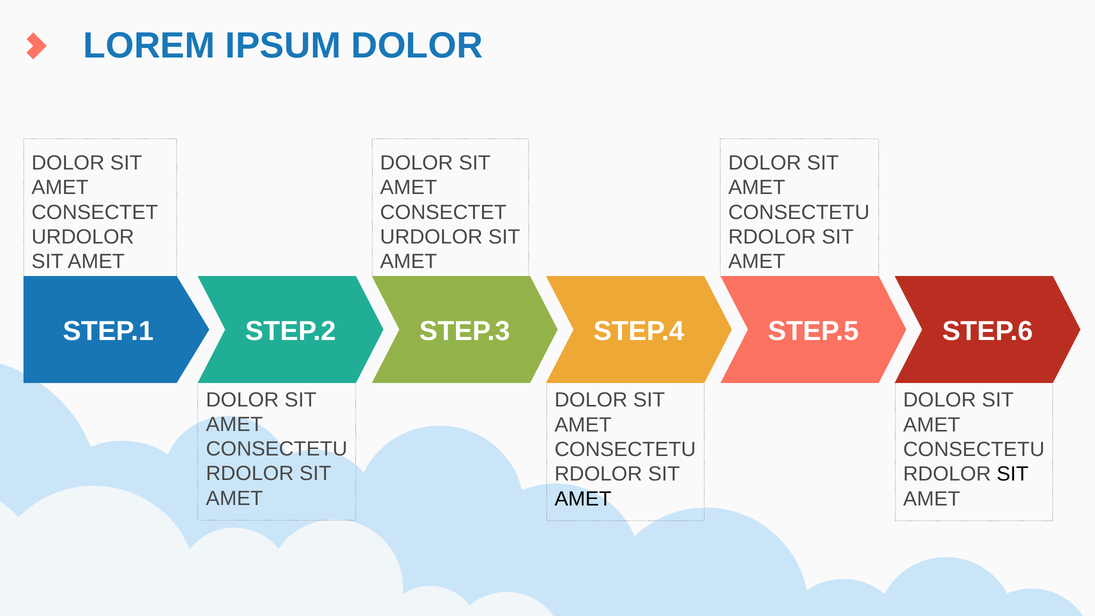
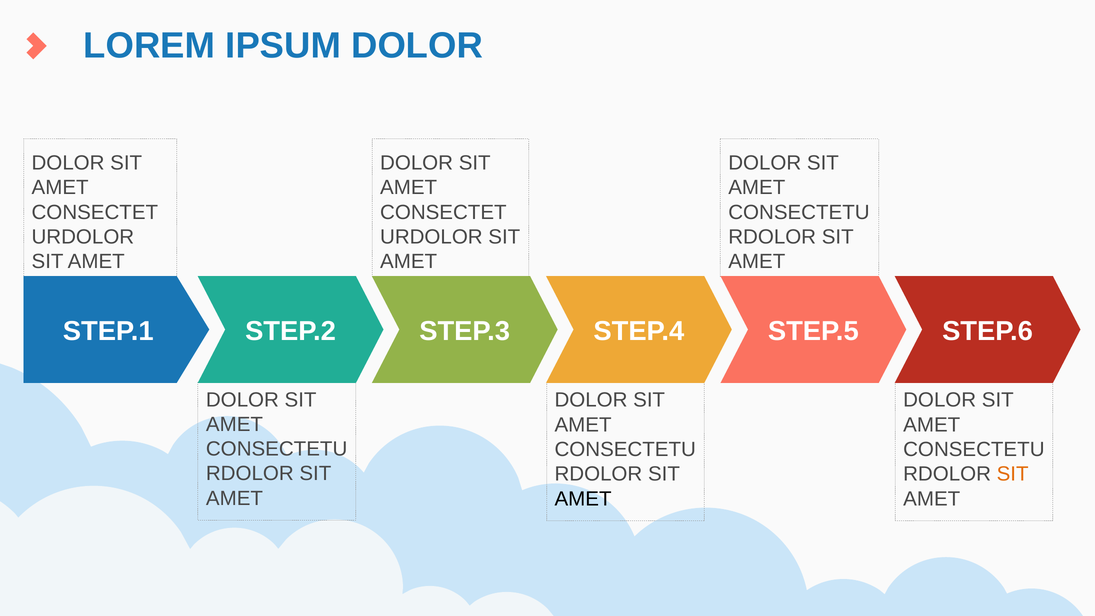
SIT colour: black -> orange (1013, 474)
